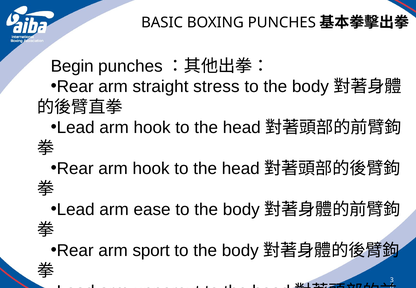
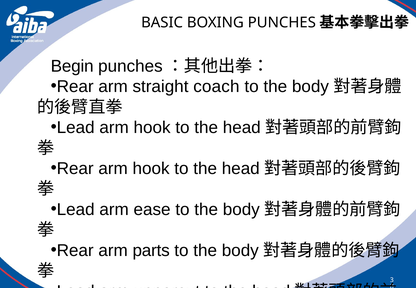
stress: stress -> coach (216, 87)
sport: sport -> parts (151, 250)
